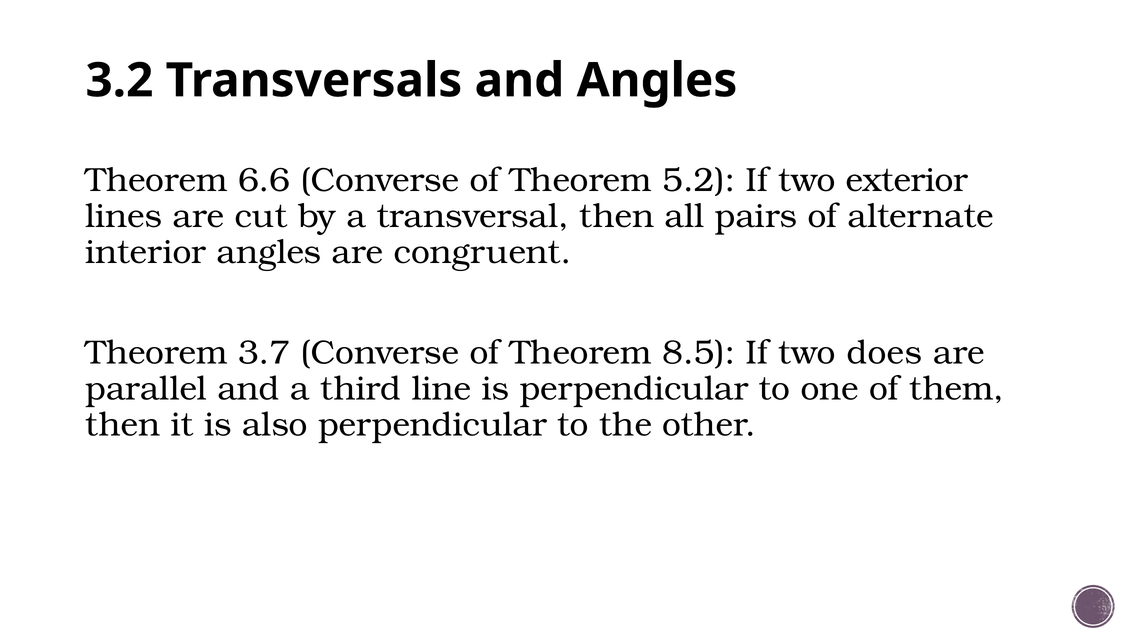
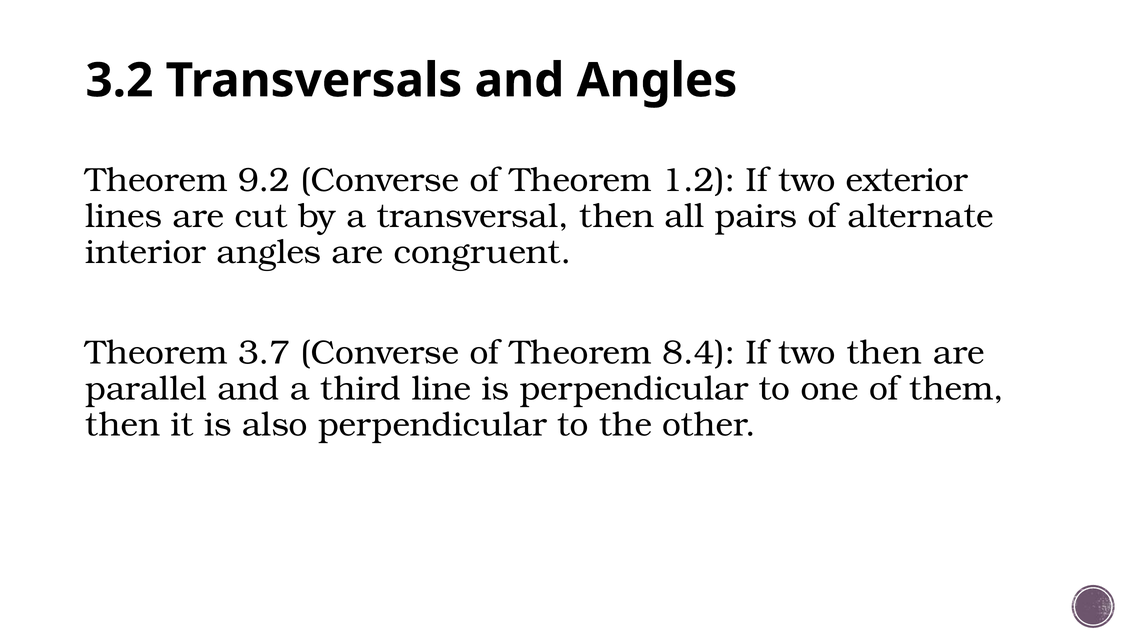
6.6: 6.6 -> 9.2 (264, 181)
5.2: 5.2 -> 1.2 (699, 181)
8.5: 8.5 -> 8.4 (699, 353)
two does: does -> then (884, 353)
